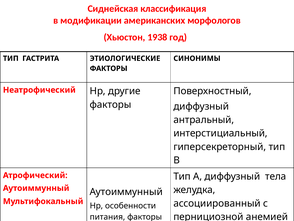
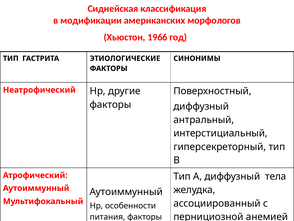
1938: 1938 -> 1966 (157, 37)
